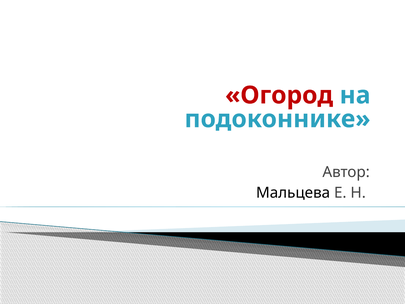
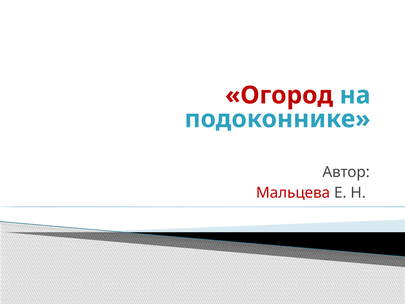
Мальцева colour: black -> red (293, 193)
